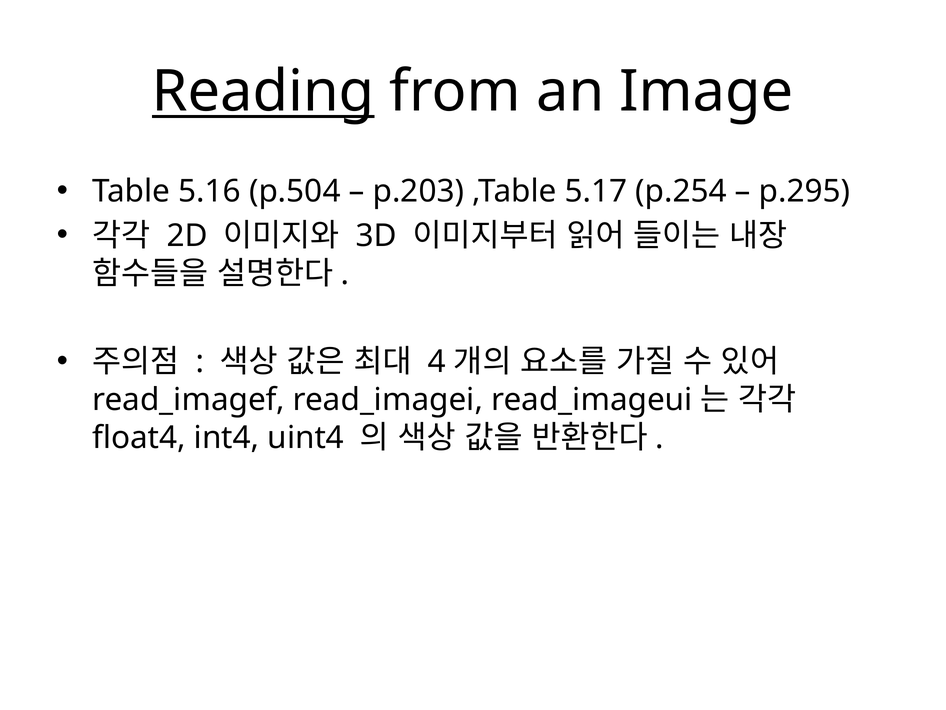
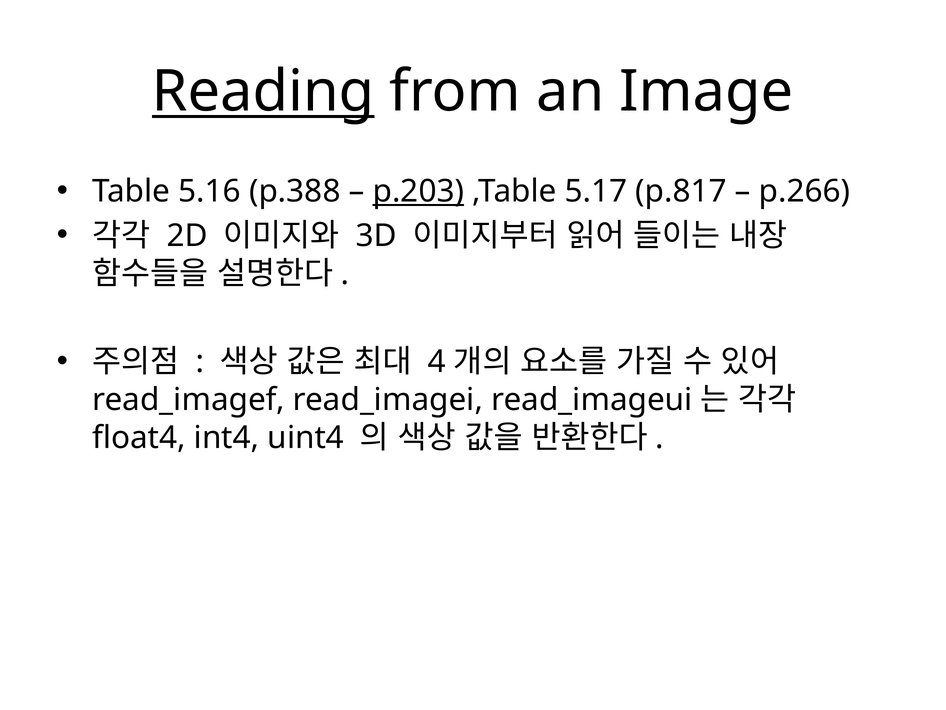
p.504: p.504 -> p.388 (295, 191)
p.203 underline: none -> present (418, 191)
p.254: p.254 -> p.817 (681, 191)
p.295: p.295 -> p.266 (805, 191)
